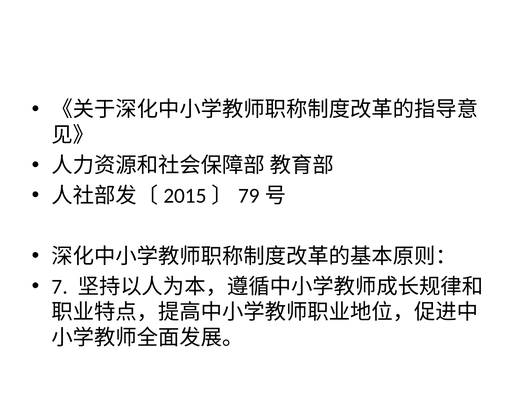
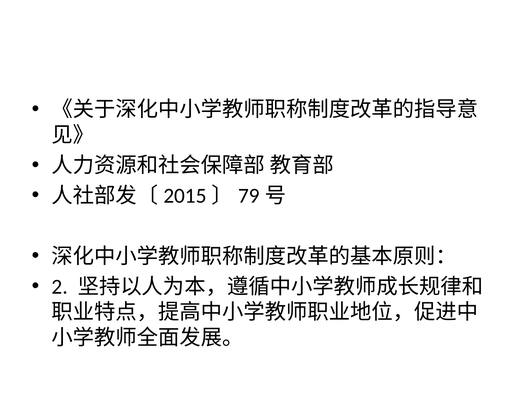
7: 7 -> 2 (60, 286)
